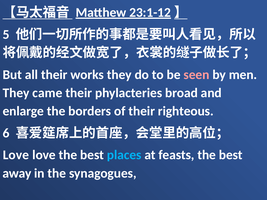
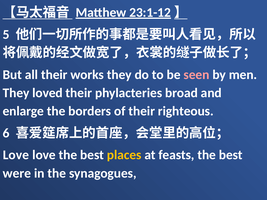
came: came -> loved (47, 93)
places colour: light blue -> yellow (124, 155)
away: away -> were (17, 173)
